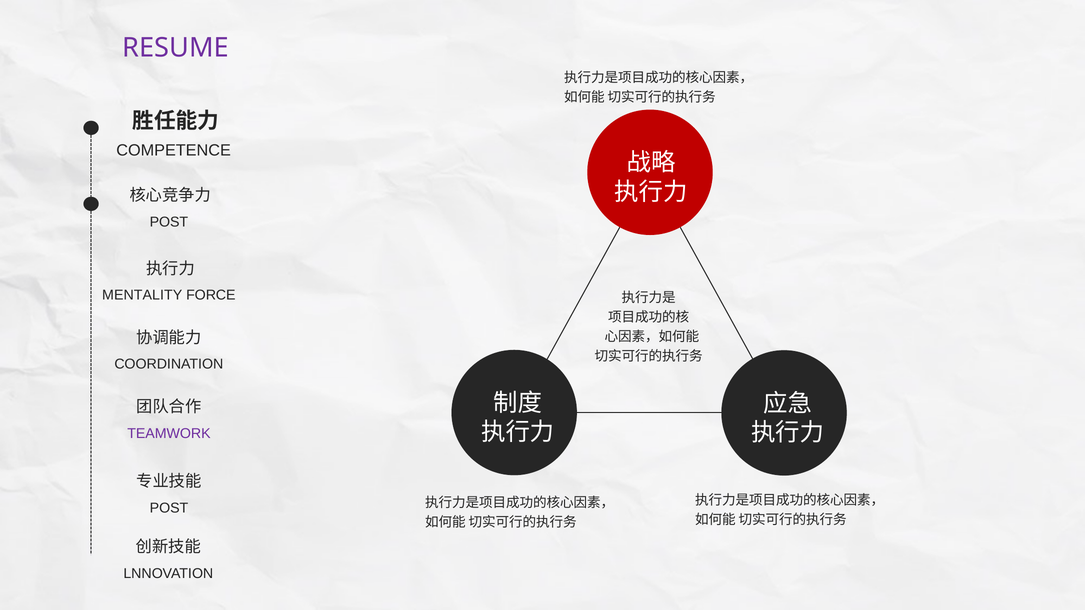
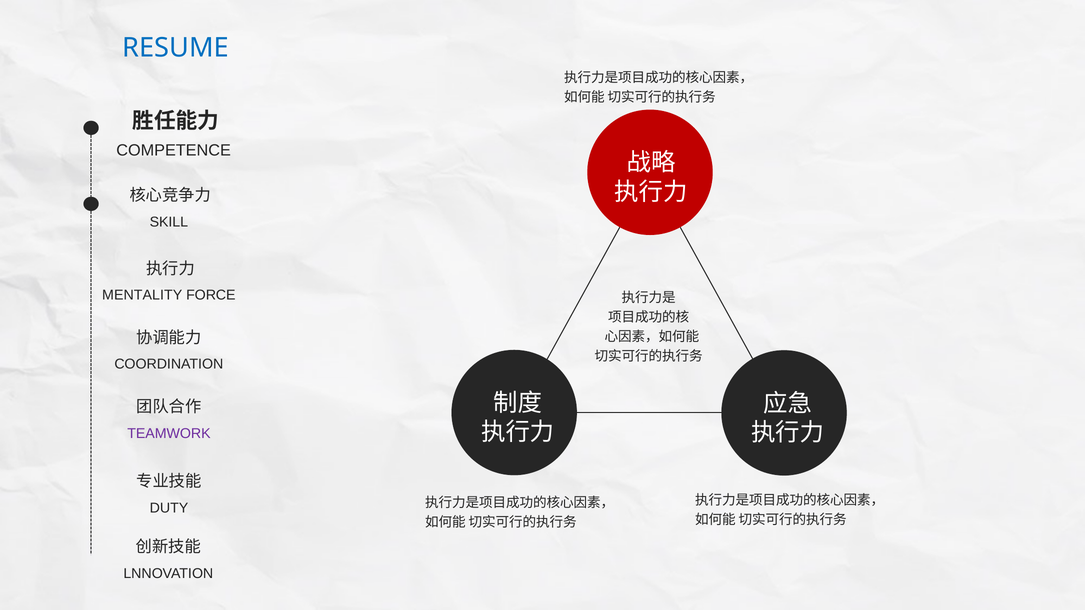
RESUME colour: purple -> blue (176, 48)
POST: POST -> SKILL (169, 222)
POST: POST -> DUTY (169, 508)
